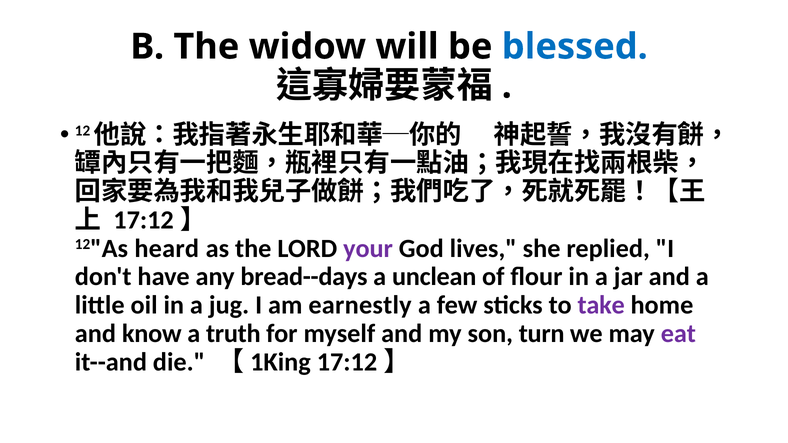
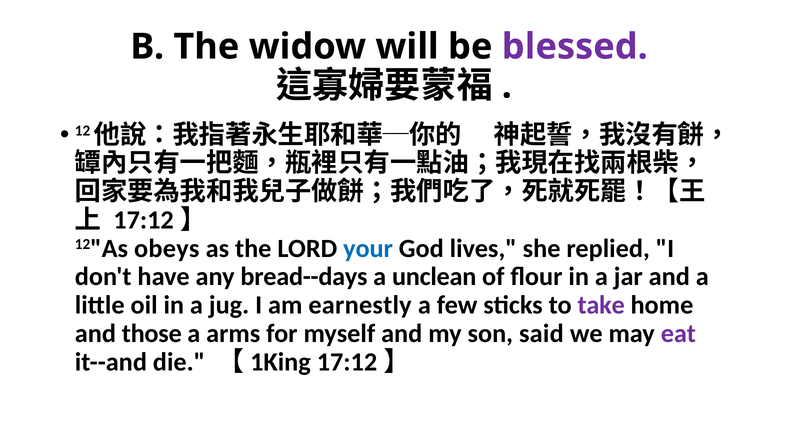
blessed colour: blue -> purple (575, 47)
heard: heard -> obeys (167, 249)
your colour: purple -> blue (368, 249)
know: know -> those (152, 334)
truth: truth -> arms (233, 334)
turn: turn -> said (541, 334)
